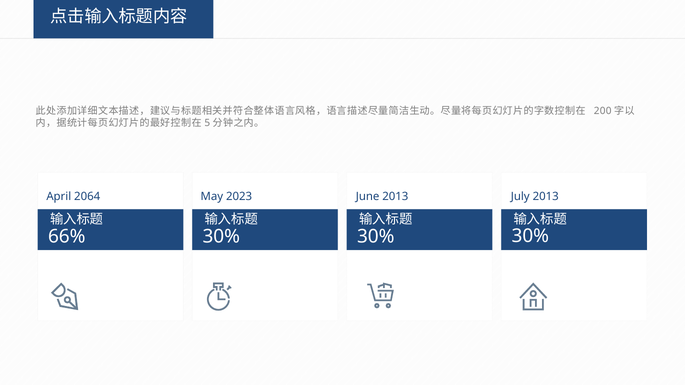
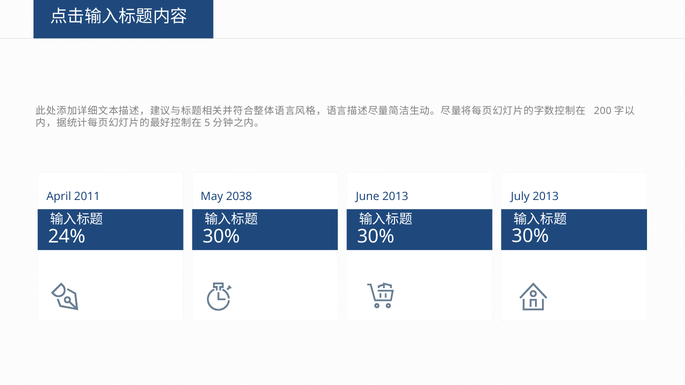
2064: 2064 -> 2011 (87, 196)
2023: 2023 -> 2038 (239, 196)
66%: 66% -> 24% (67, 237)
